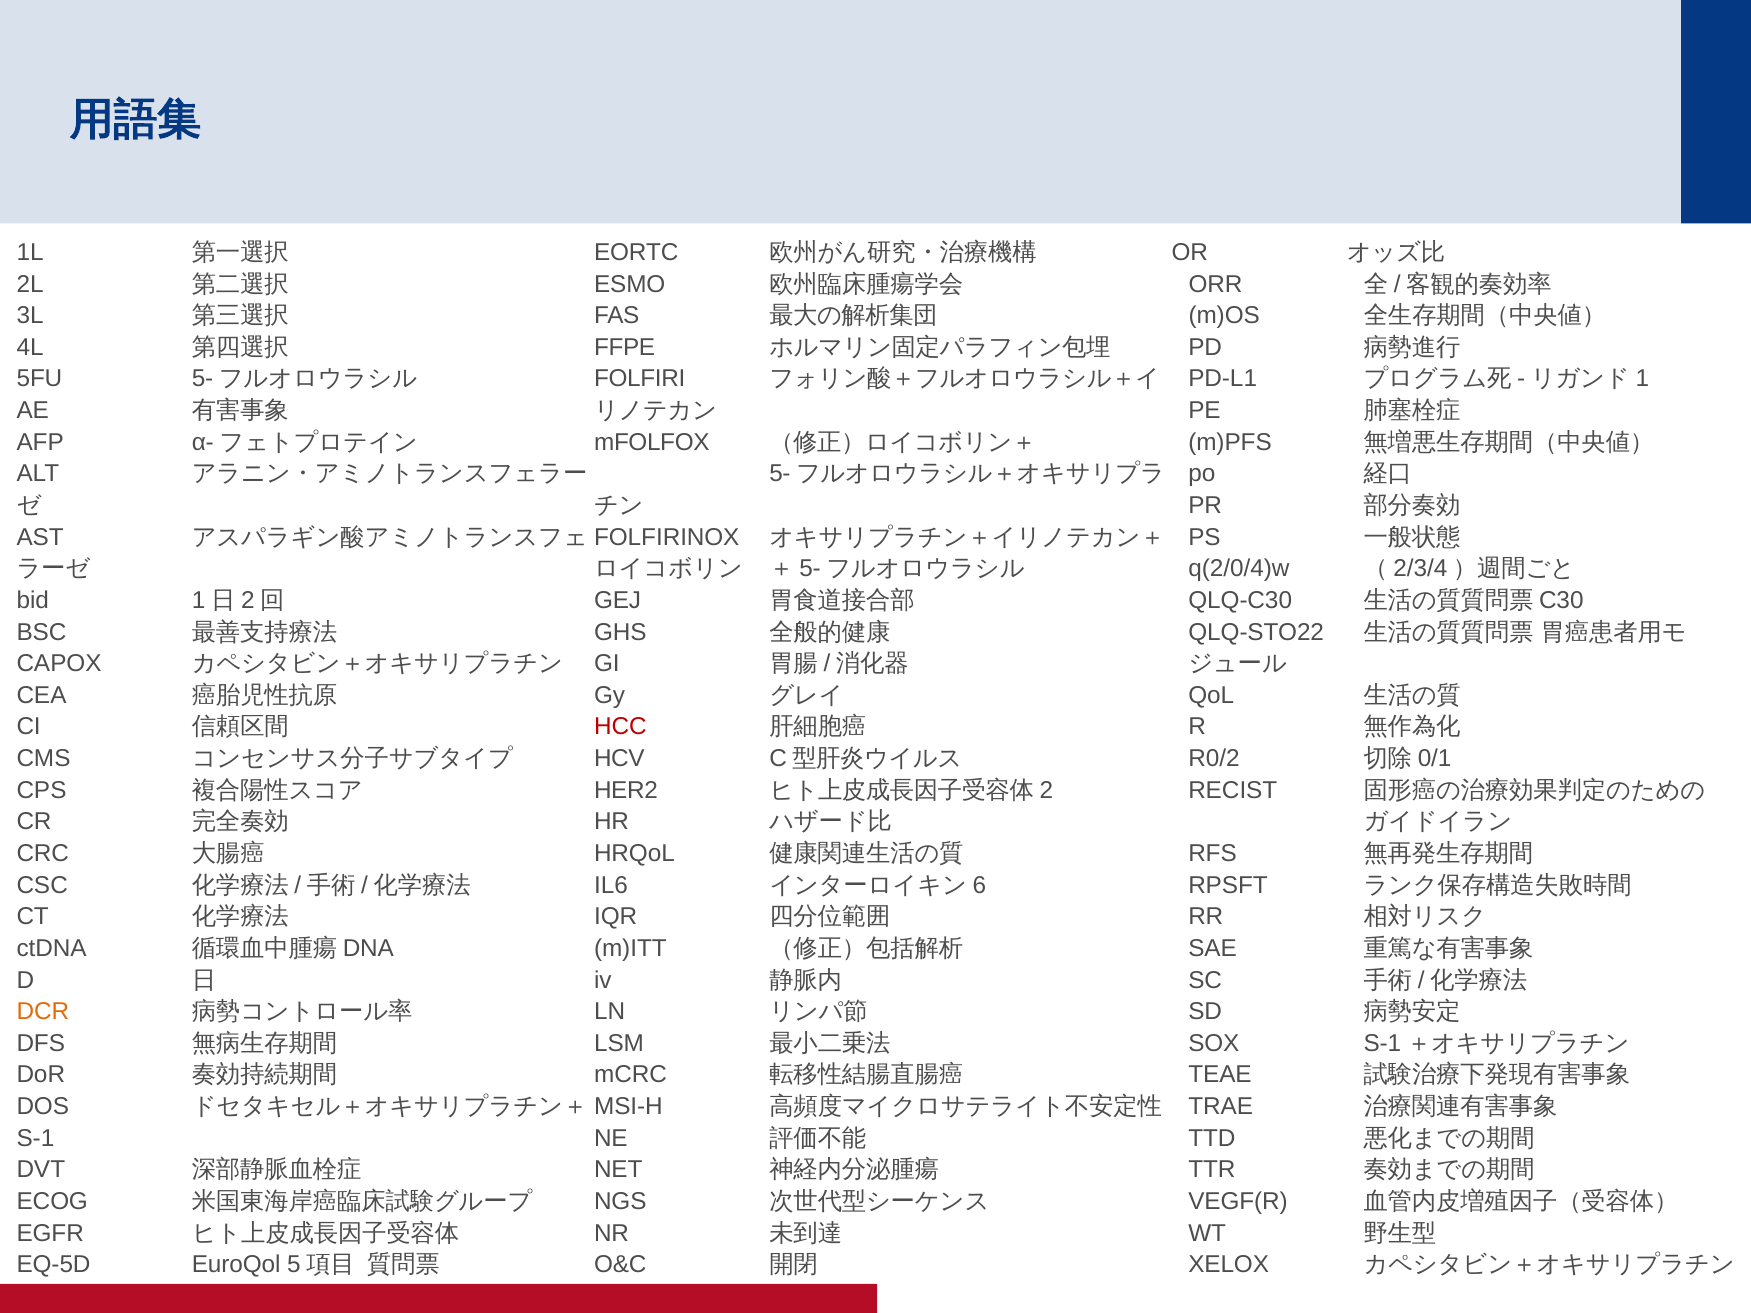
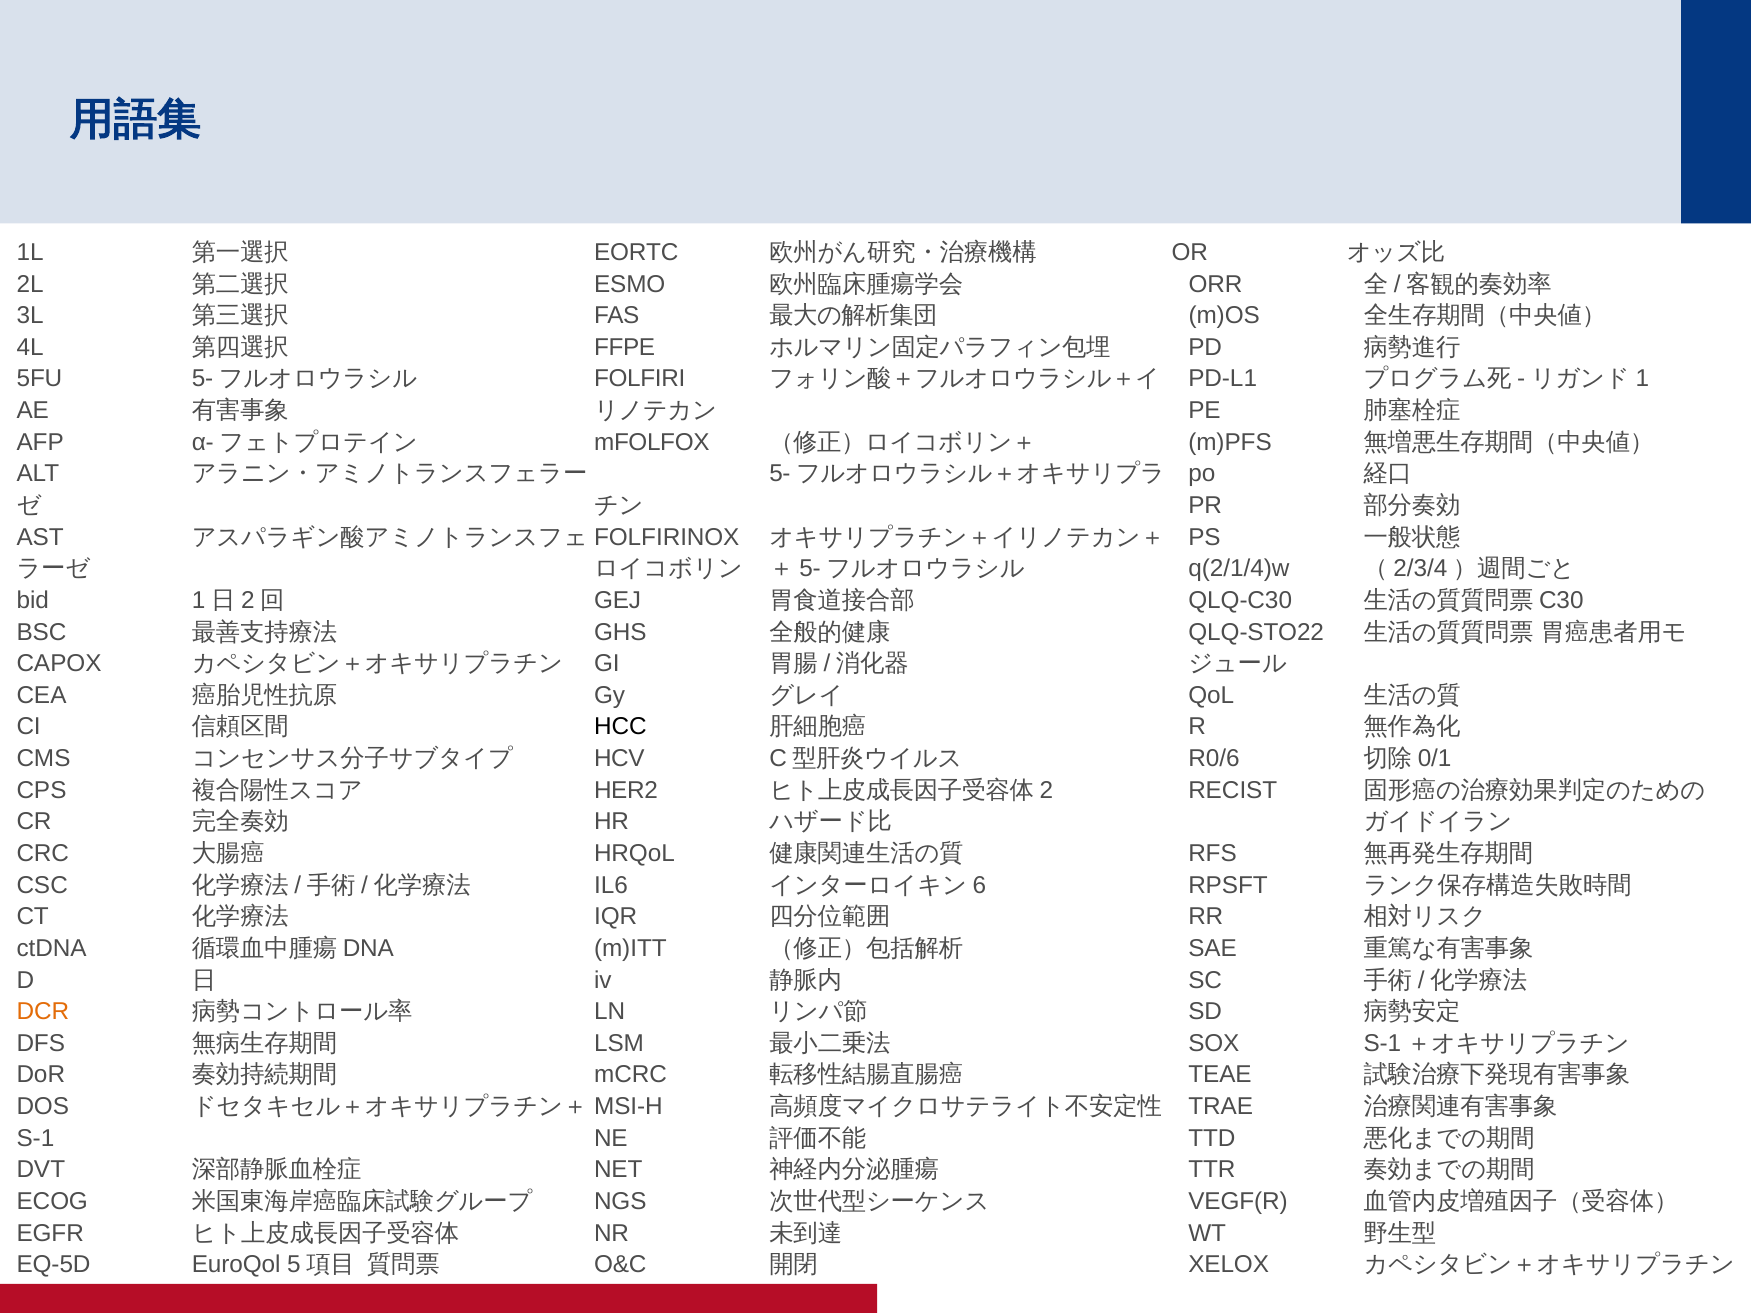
q(2/0/4)w: q(2/0/4)w -> q(2/1/4)w (1239, 569)
HCC colour: red -> black (620, 727)
R0/2: R0/2 -> R0/6 (1214, 759)
